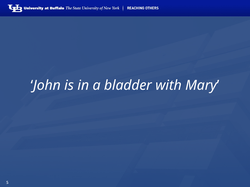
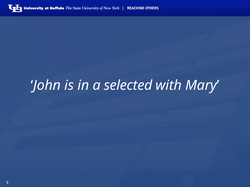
bladder: bladder -> selected (128, 86)
